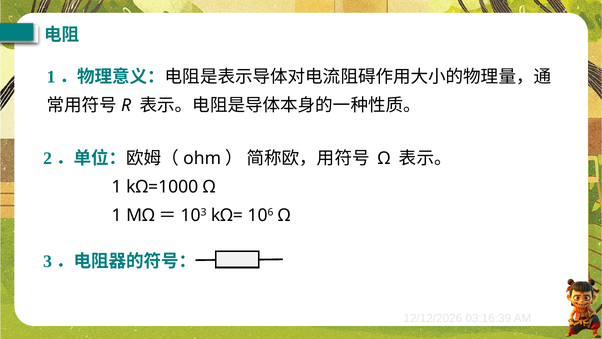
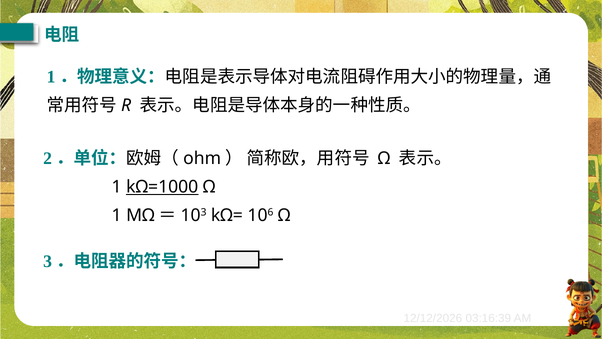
kΩ=1000 underline: none -> present (162, 187)
